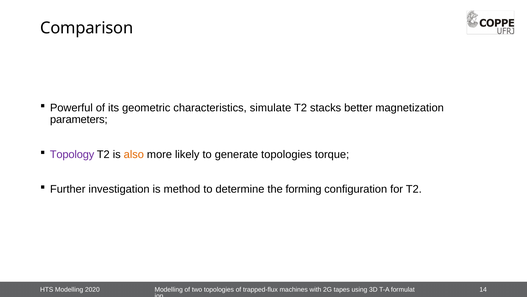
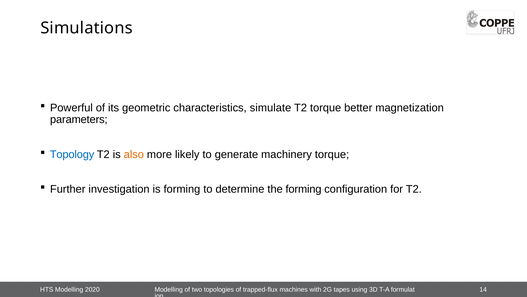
Comparison: Comparison -> Simulations (87, 28)
T2 stacks: stacks -> torque (326, 108)
Topology colour: purple -> blue (72, 154)
generate topologies: topologies -> machinery (287, 154)
is method: method -> forming (182, 189)
